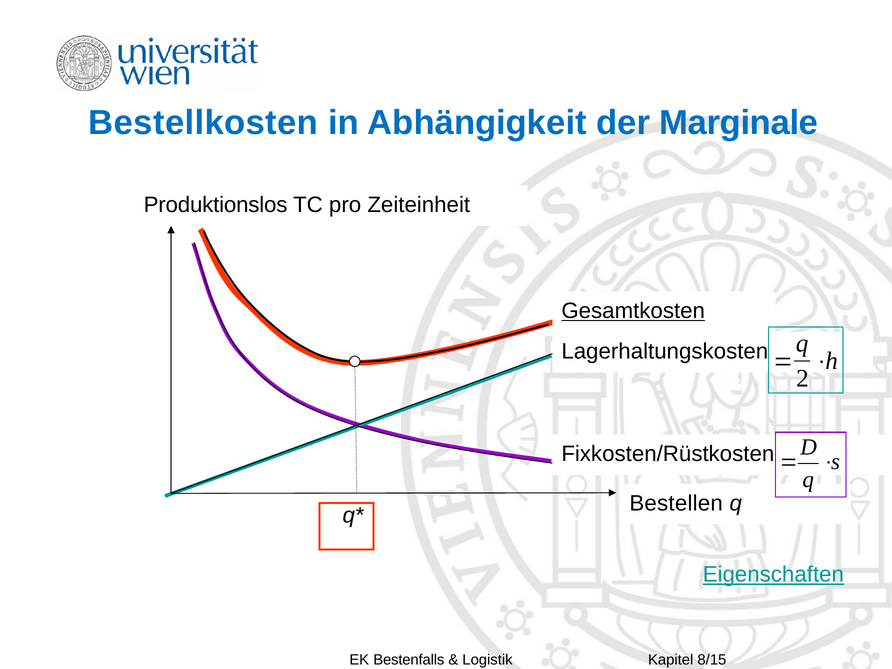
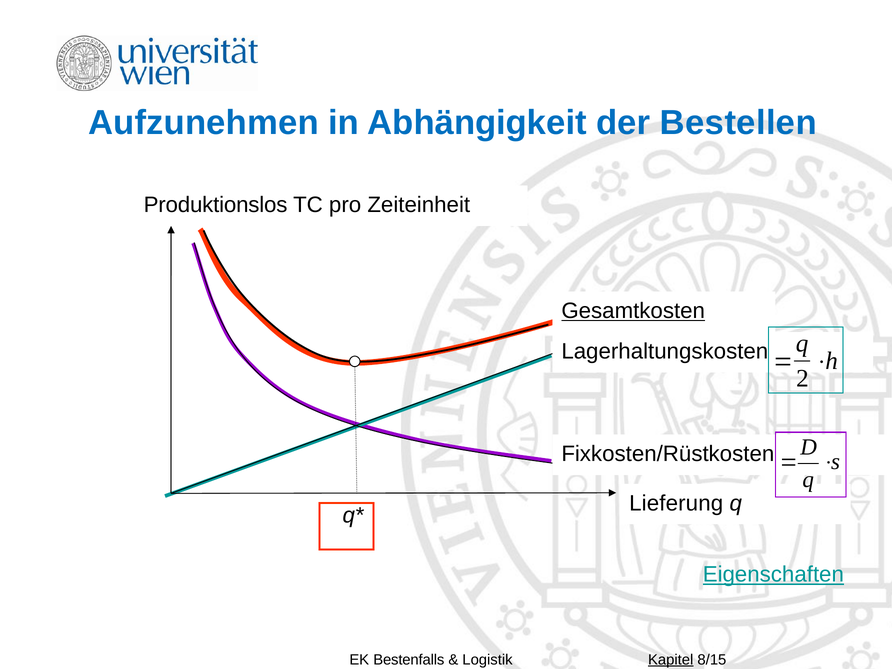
Bestellkosten: Bestellkosten -> Aufzunehmen (203, 123)
Marginale: Marginale -> Bestellen (738, 123)
Bestellen: Bestellen -> Lieferung (676, 503)
Kapitel underline: none -> present (671, 660)
